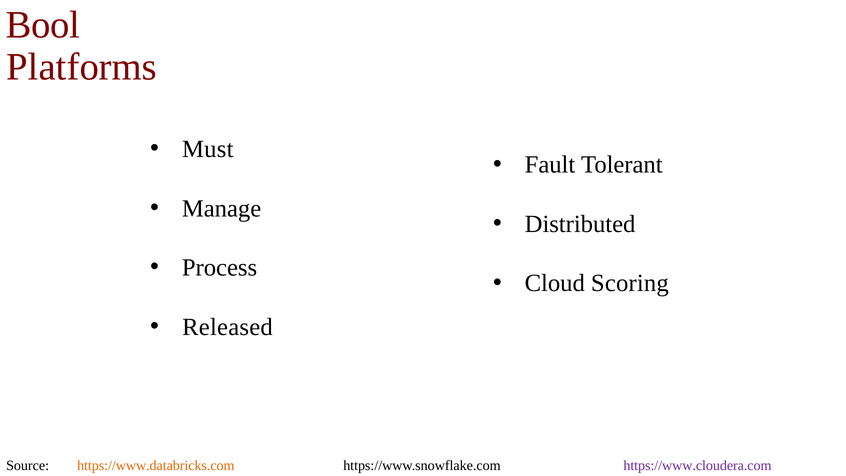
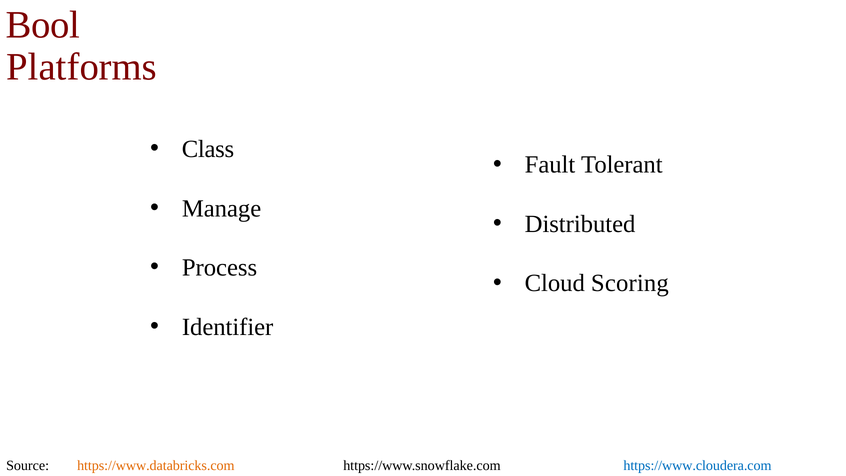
Must: Must -> Class (208, 149)
Released: Released -> Identifier (228, 327)
https://www.cloudera.com colour: purple -> blue (697, 466)
